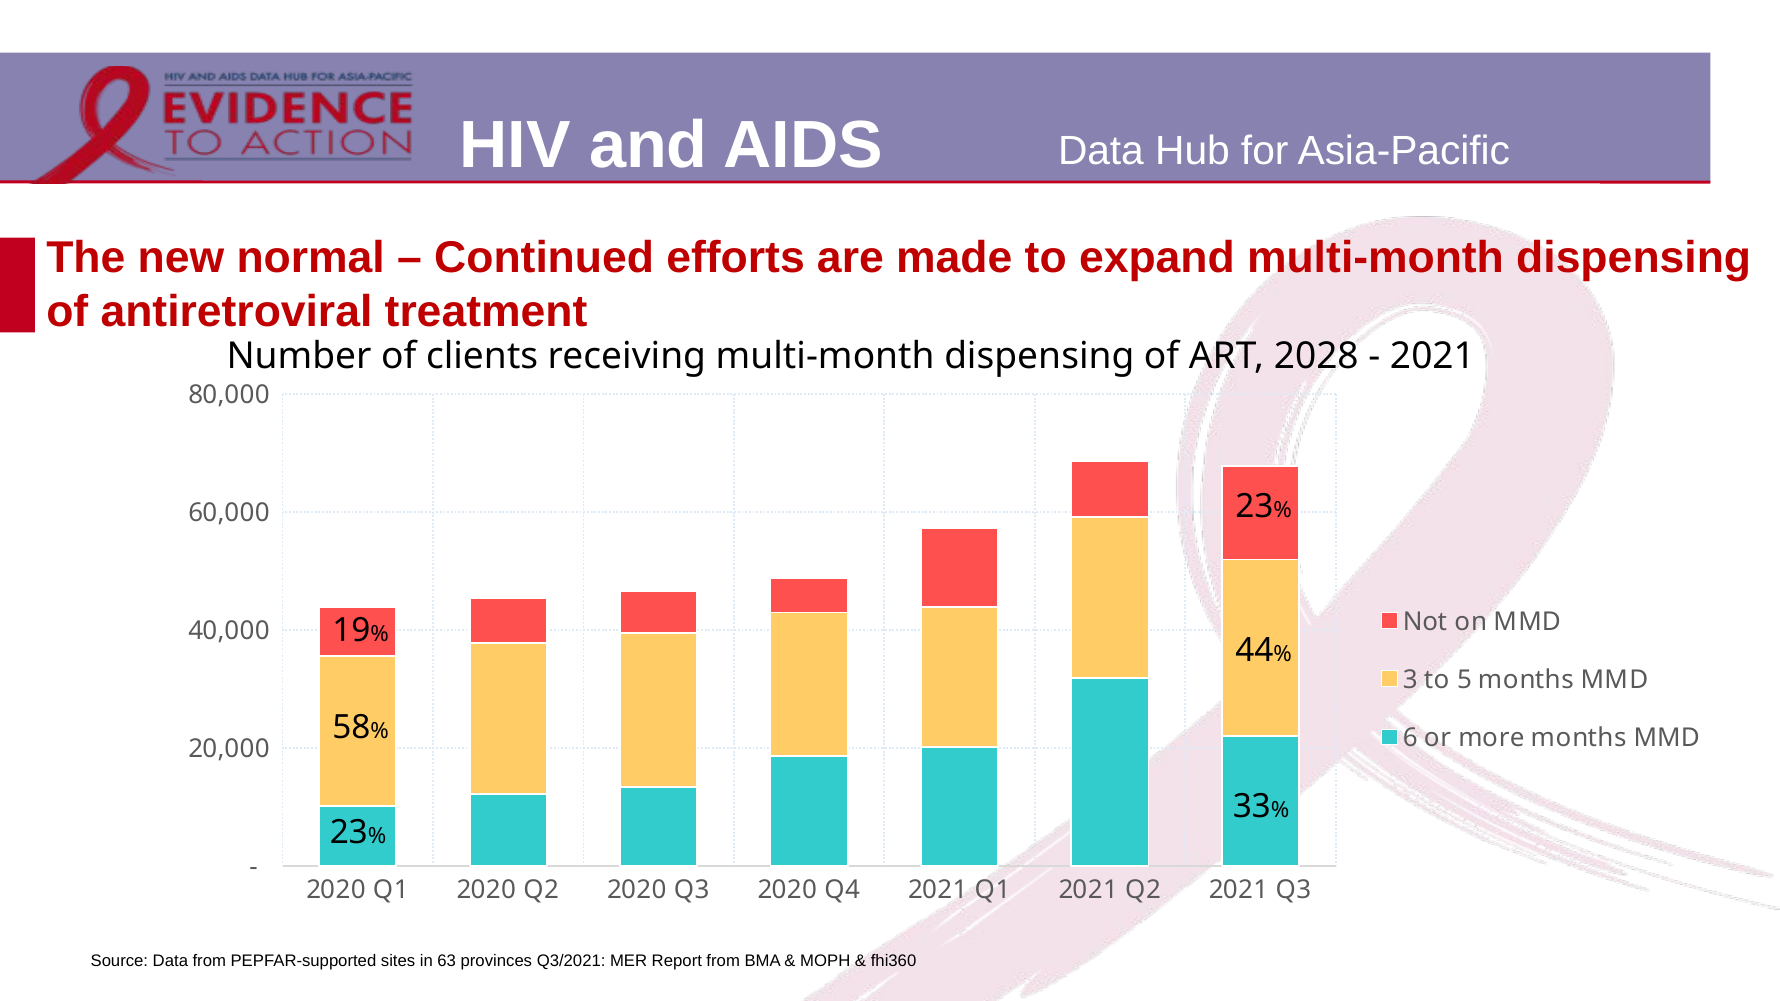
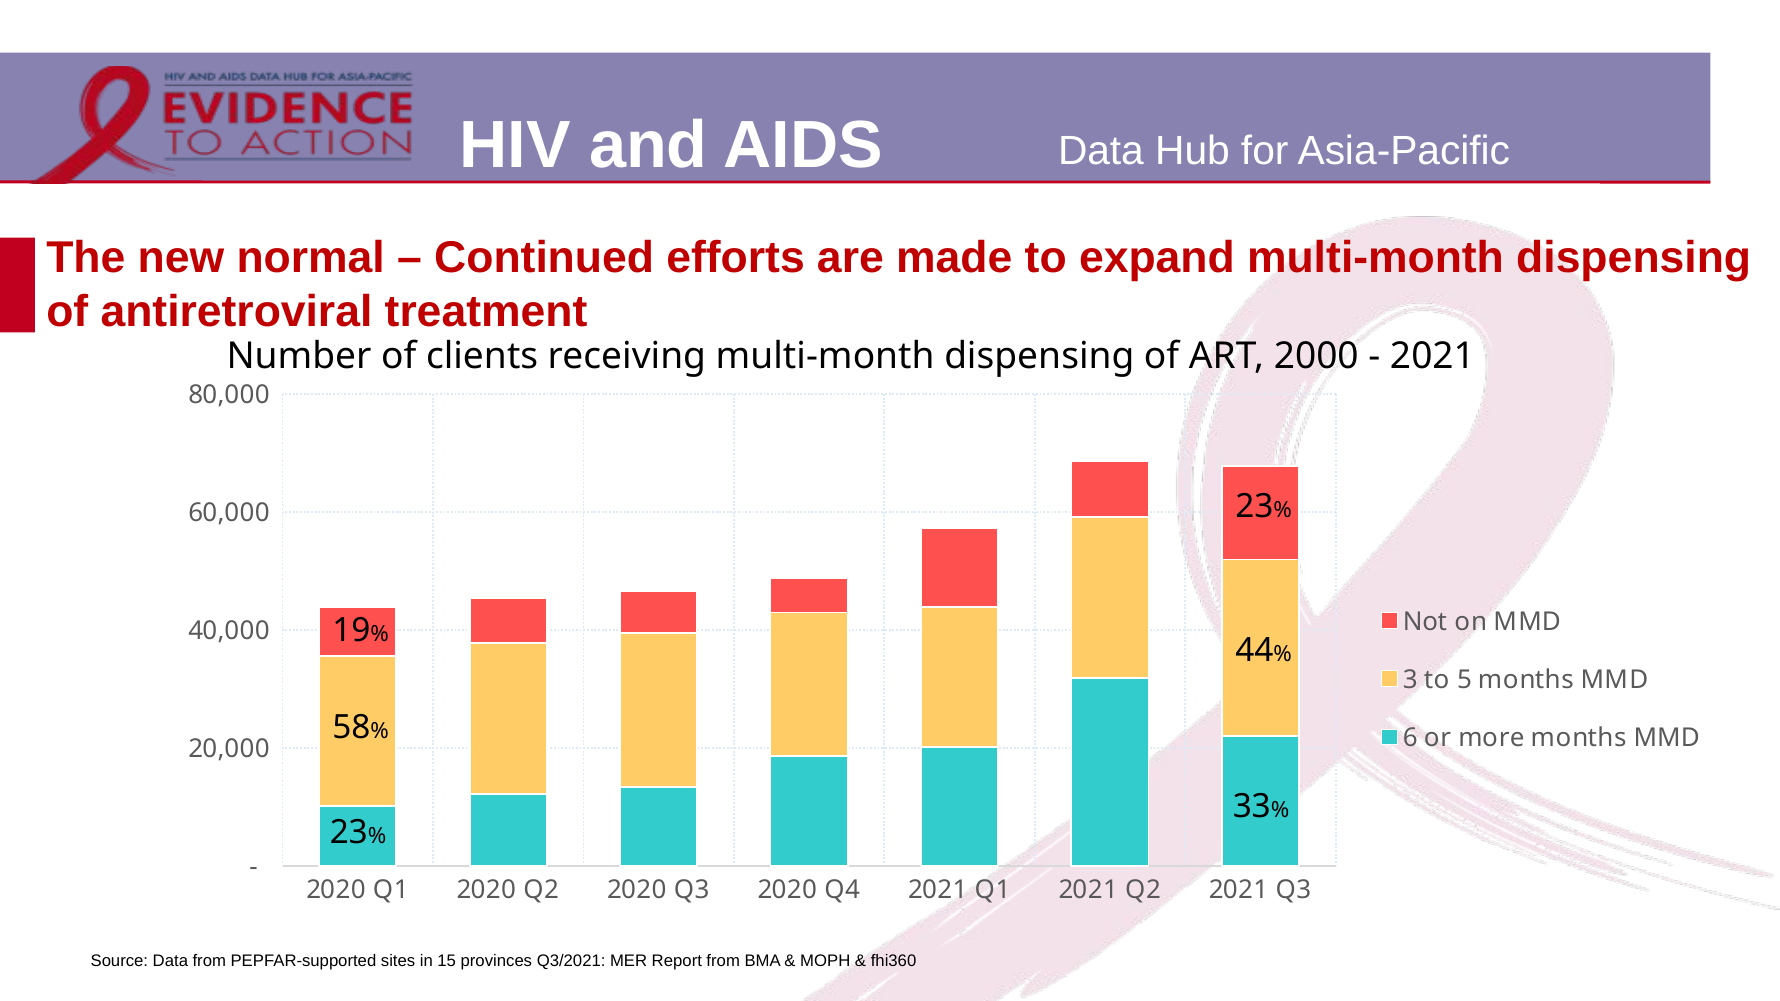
2028: 2028 -> 2000 (1316, 357)
63: 63 -> 15 (447, 962)
